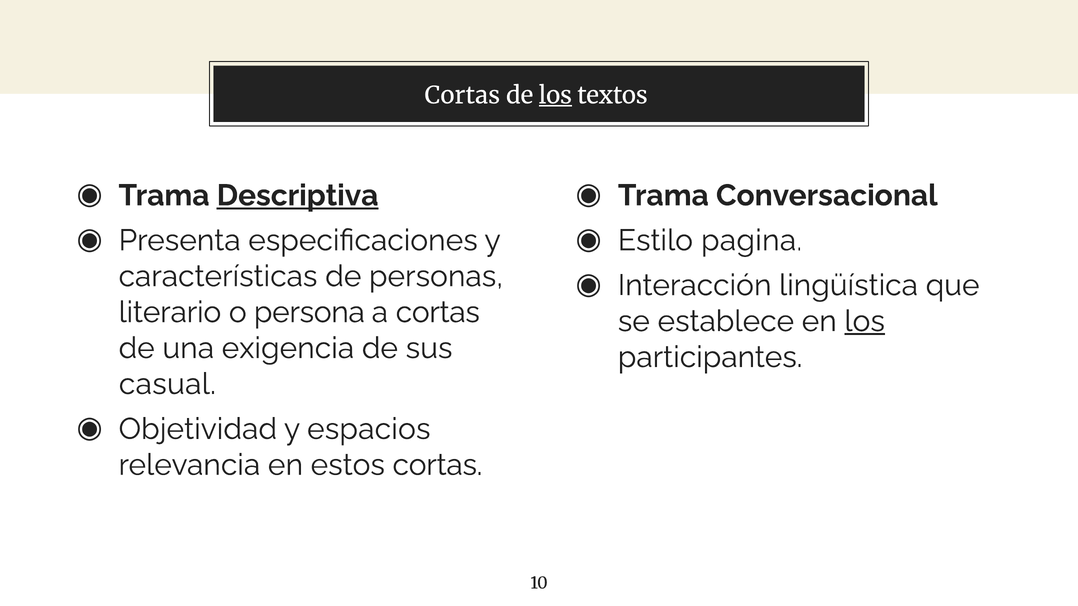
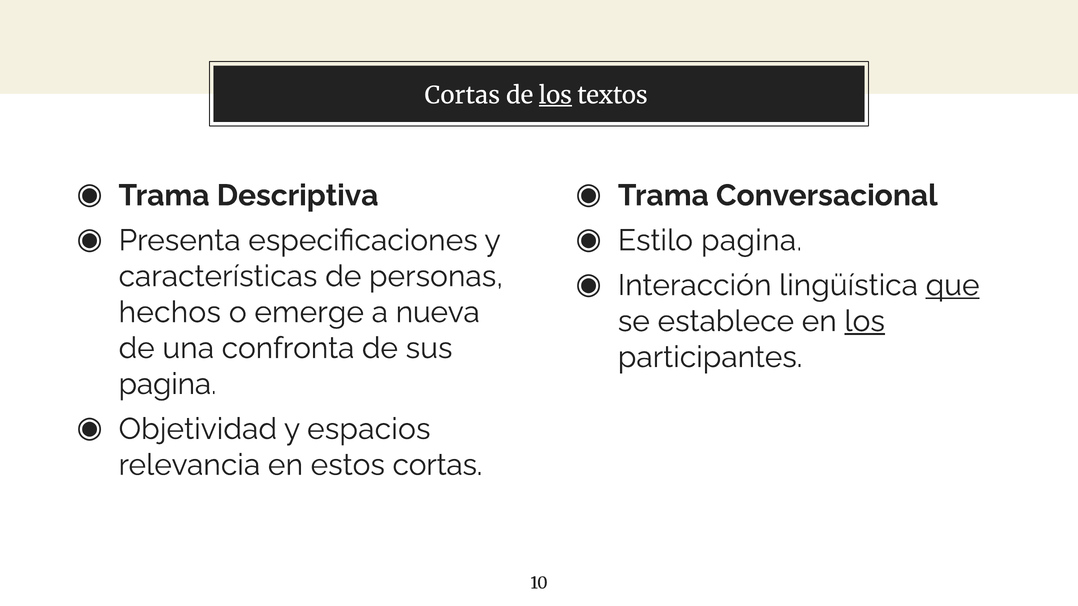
Descriptiva underline: present -> none (298, 196)
que underline: none -> present (953, 286)
literario: literario -> hechos (170, 312)
persona: persona -> emerge (309, 312)
a cortas: cortas -> nueva (438, 312)
exigencia: exigencia -> confronta (288, 348)
casual: casual -> pagina (168, 384)
